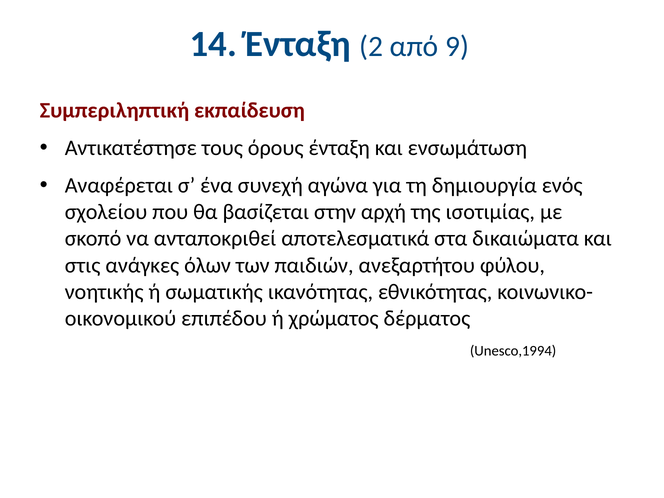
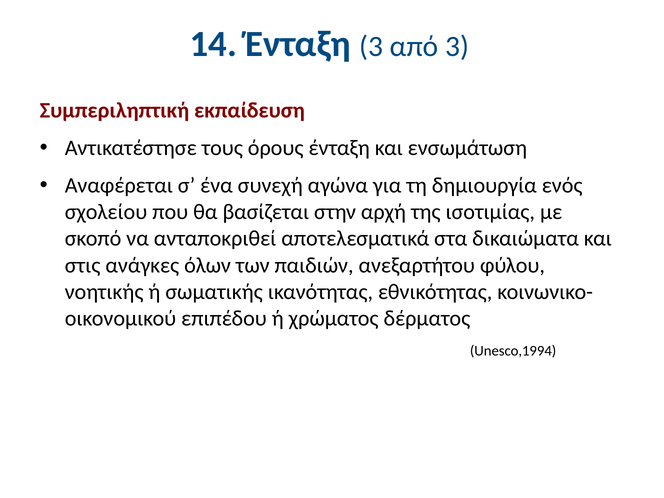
Ένταξη 2: 2 -> 3 (371, 46)
από 9: 9 -> 3 (457, 46)
